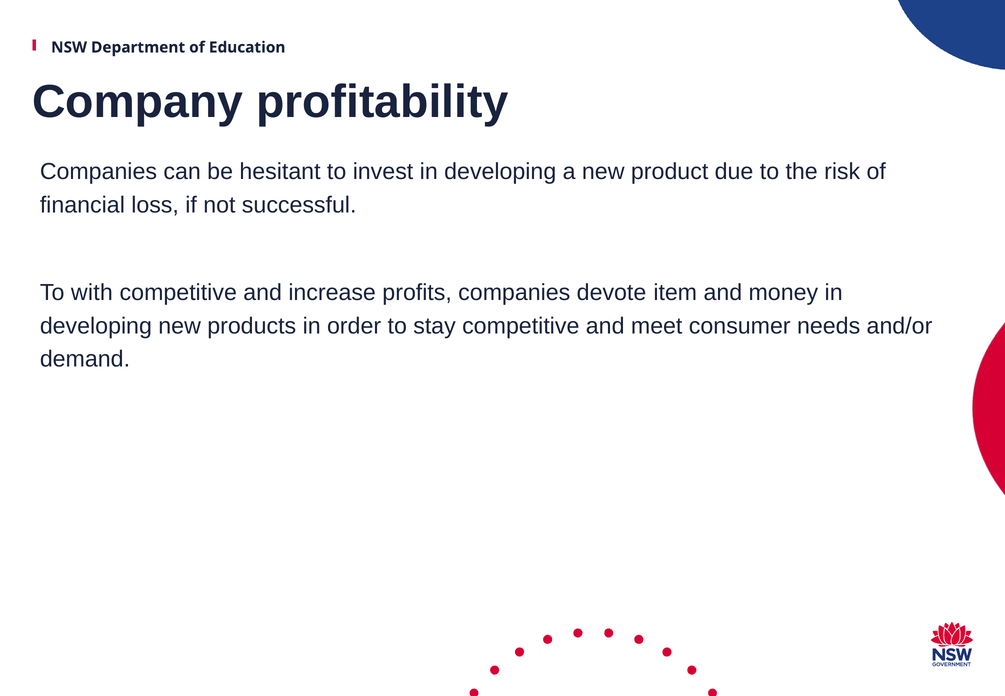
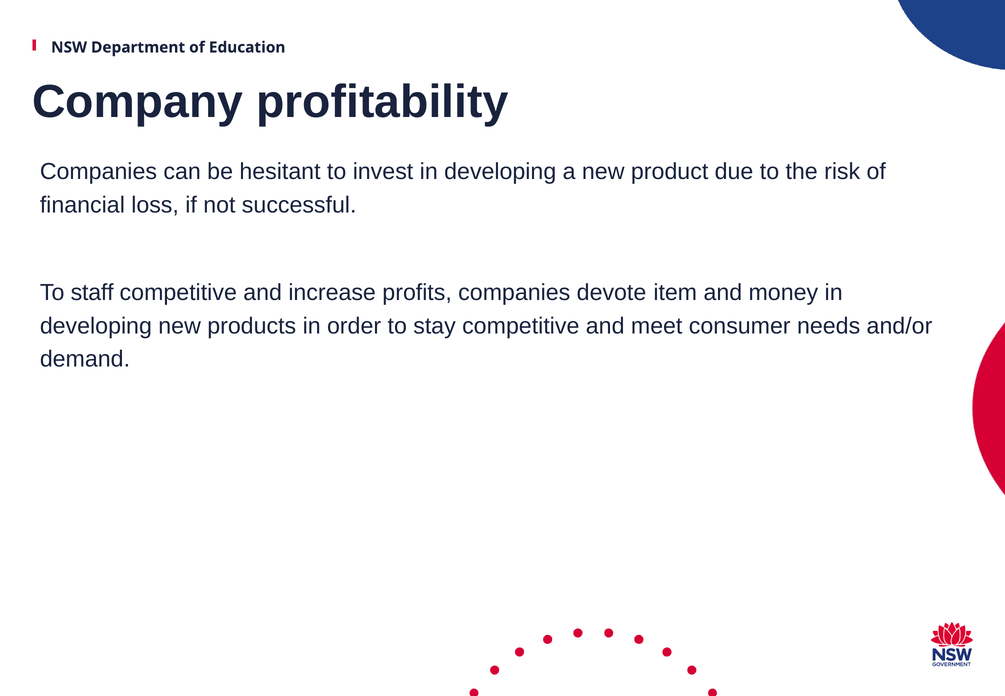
with: with -> staff (92, 292)
